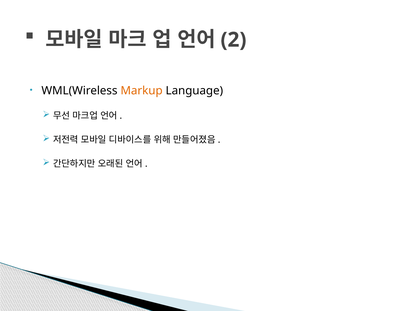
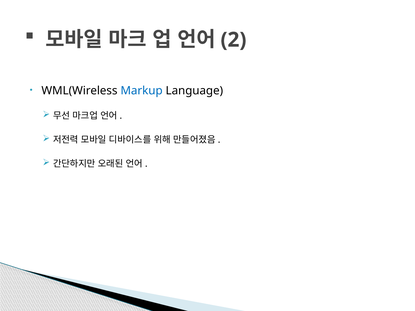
Markup colour: orange -> blue (142, 91)
